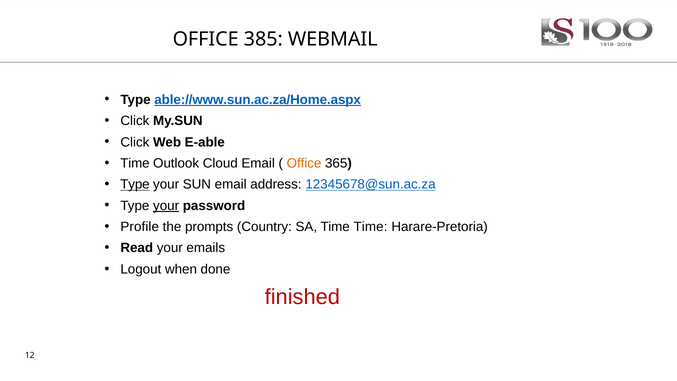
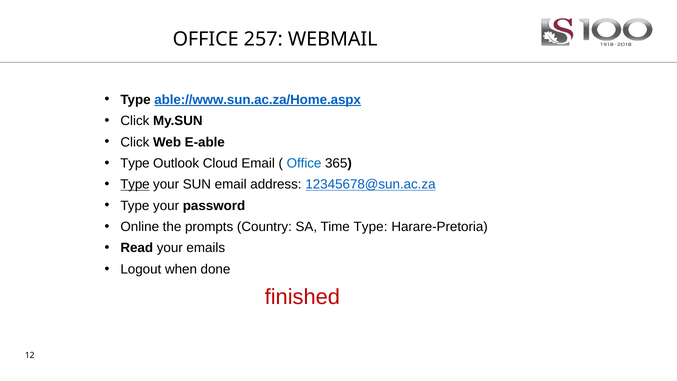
385: 385 -> 257 (263, 39)
Time: Time -> Type (135, 163)
Office colour: orange -> blue (304, 163)
your underline: present -> none (166, 206)
Profile: Profile -> Online (140, 227)
Time Time: Time -> Type (371, 227)
